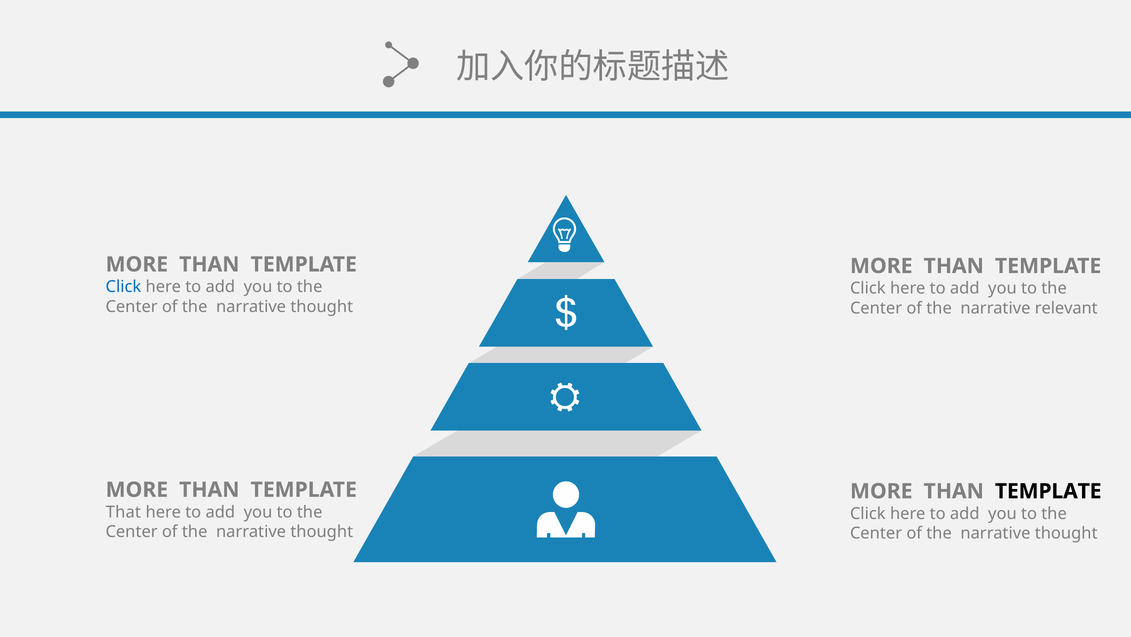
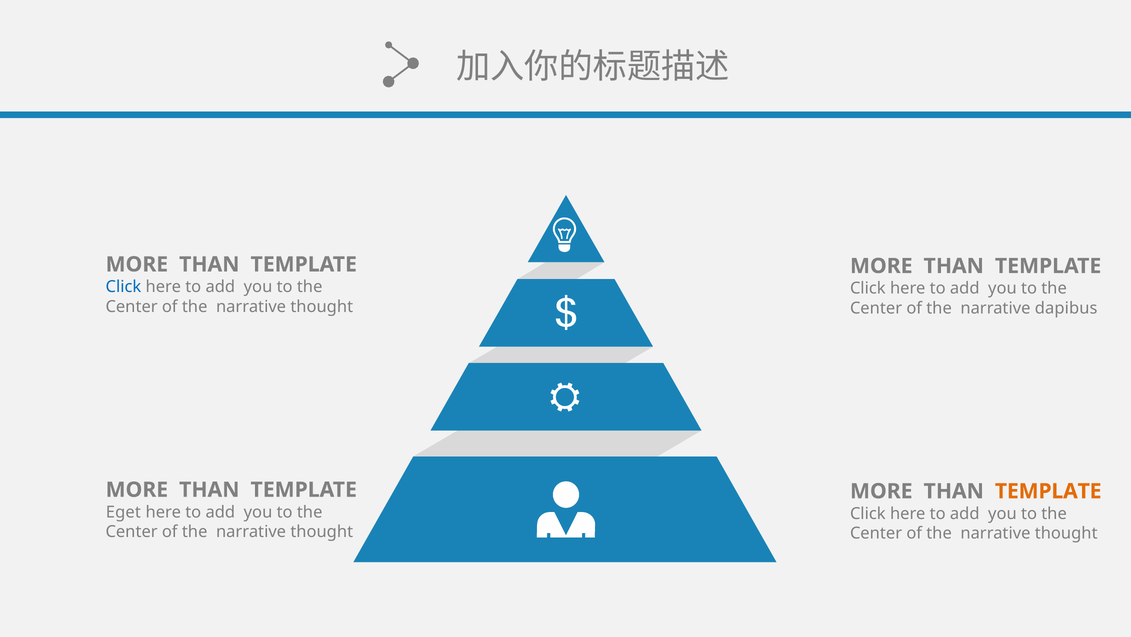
relevant: relevant -> dapibus (1066, 308)
TEMPLATE colour: black -> orange (1048, 491)
That: That -> Eget (123, 512)
